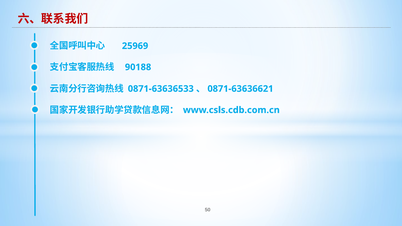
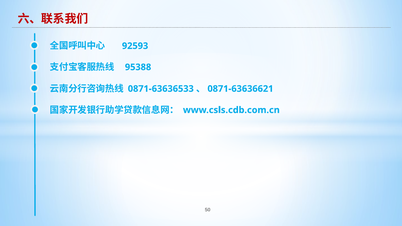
25969: 25969 -> 92593 (135, 46)
90188: 90188 -> 95388 (138, 67)
